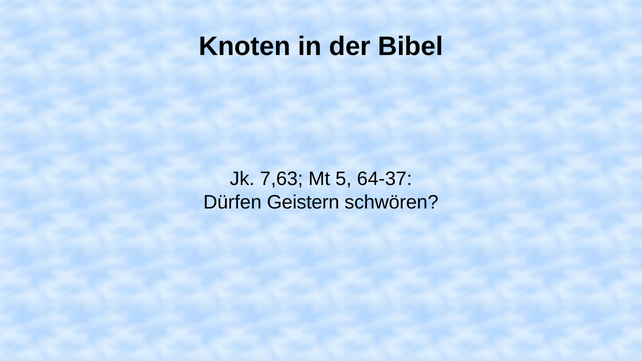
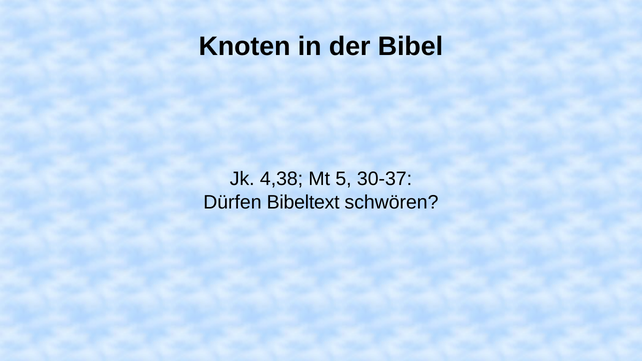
7,63: 7,63 -> 4,38 (282, 179)
64-37: 64-37 -> 30-37 (384, 179)
Geistern: Geistern -> Bibeltext (303, 202)
